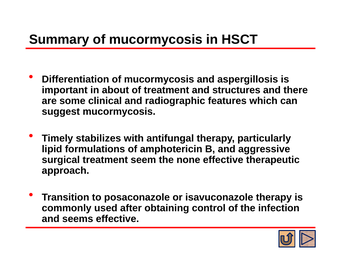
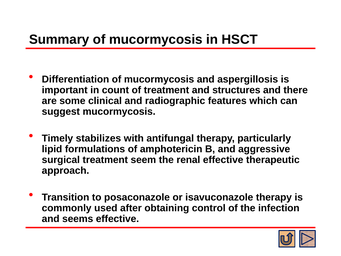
about: about -> count (115, 90)
none: none -> renal (188, 160)
